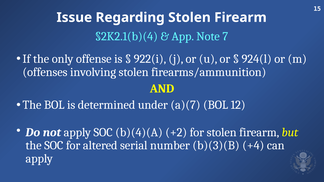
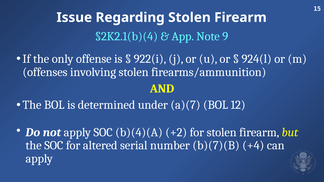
7: 7 -> 9 (225, 36)
b)(3)(B: b)(3)(B -> b)(7)(B (216, 146)
